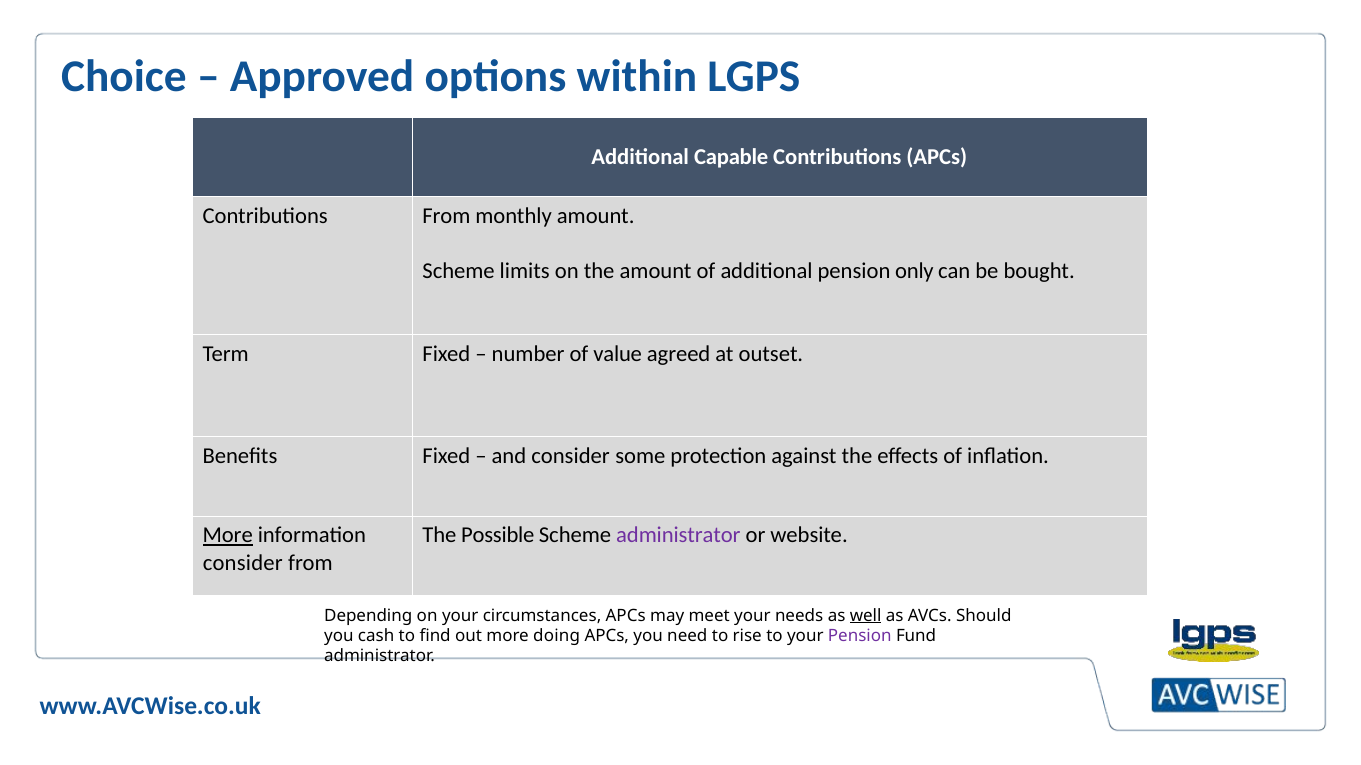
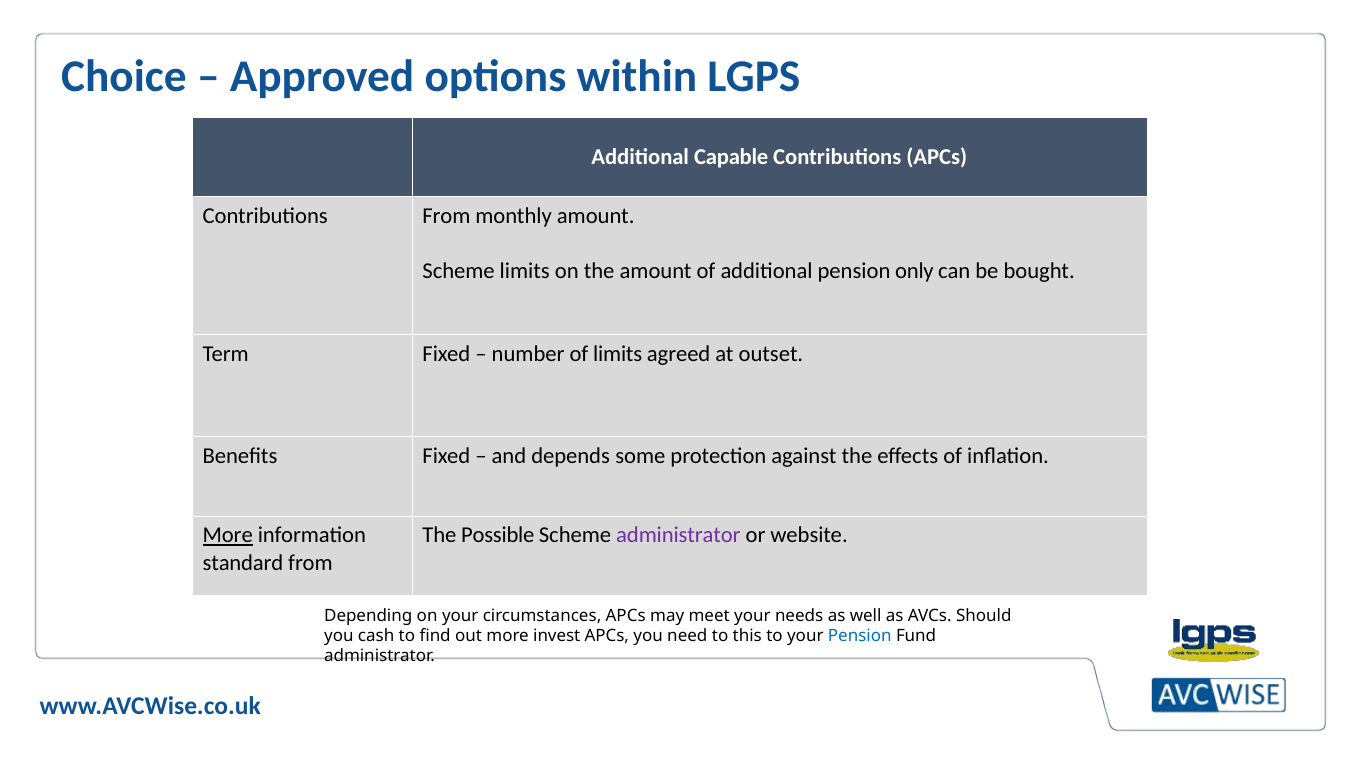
of value: value -> limits (618, 354)
and consider: consider -> depends (571, 456)
consider: consider -> standard (243, 564)
well underline: present -> none (866, 616)
doing: doing -> invest (557, 636)
rise: rise -> this (747, 636)
Pension colour: purple -> blue (860, 636)
